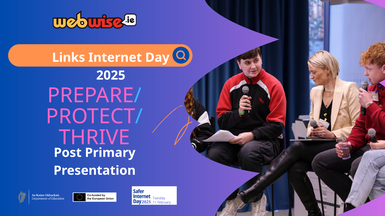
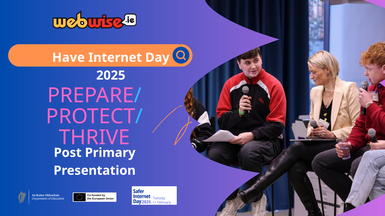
Links: Links -> Have (68, 58)
